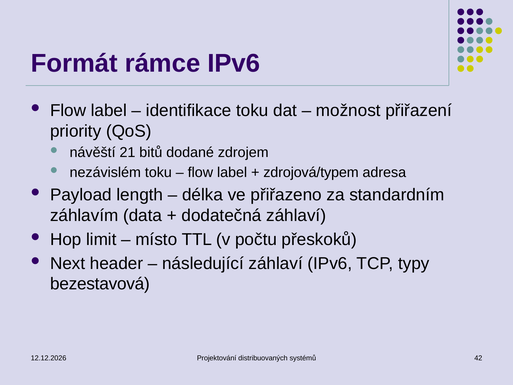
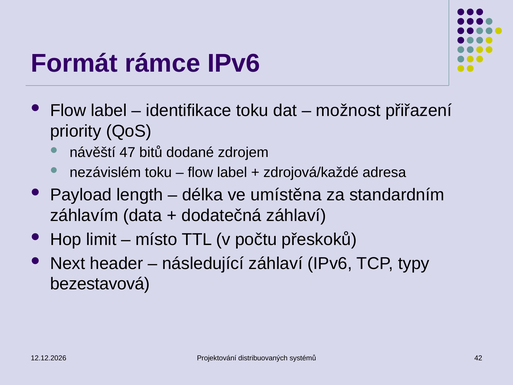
21: 21 -> 47 (127, 152)
zdrojová/typem: zdrojová/typem -> zdrojová/každé (311, 172)
přiřazeno: přiřazeno -> umístěna (286, 195)
